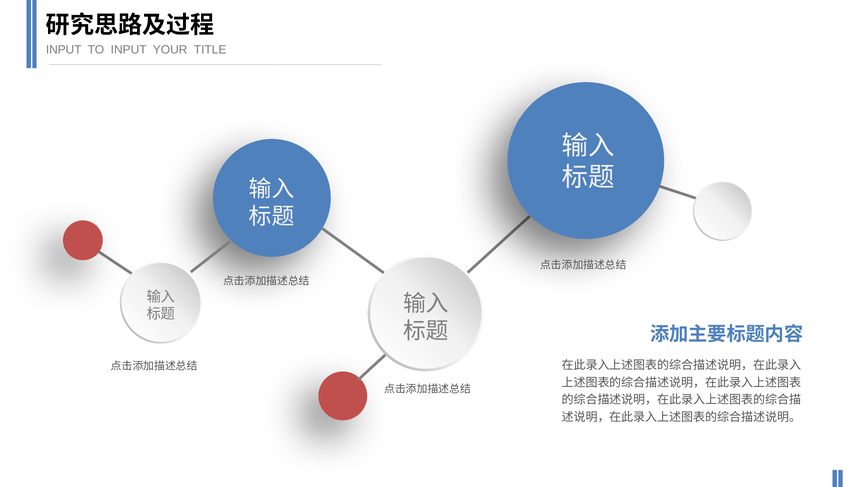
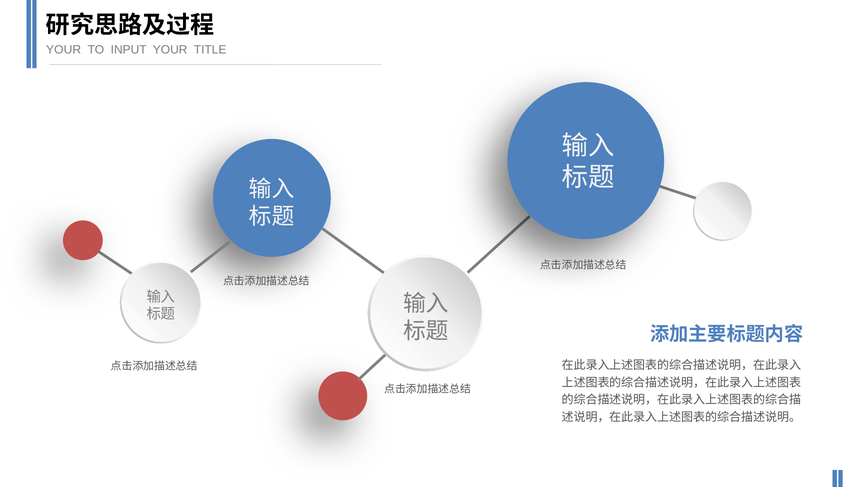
INPUT: INPUT -> YOUR (64, 50)
